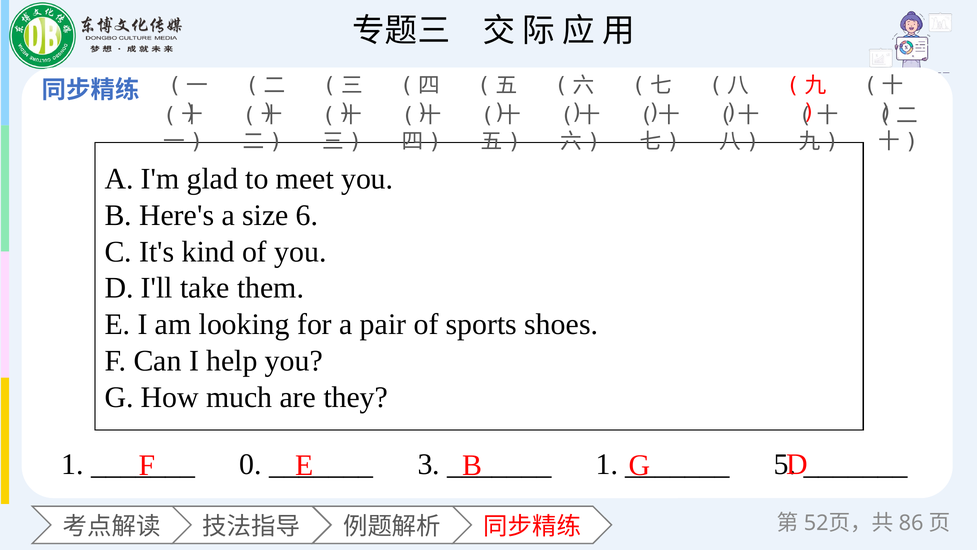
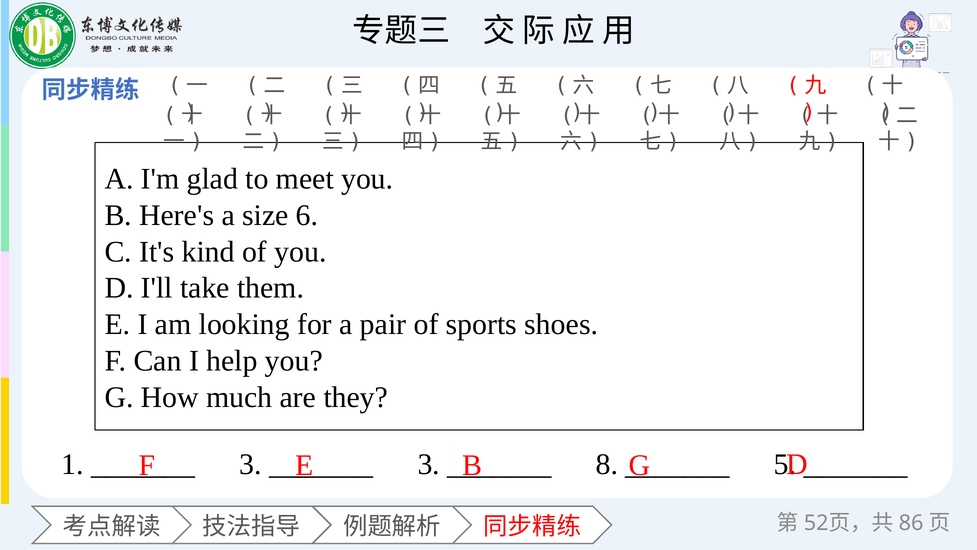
0: 0 -> 3 (251, 464)
1: 1 -> 8 (607, 464)
